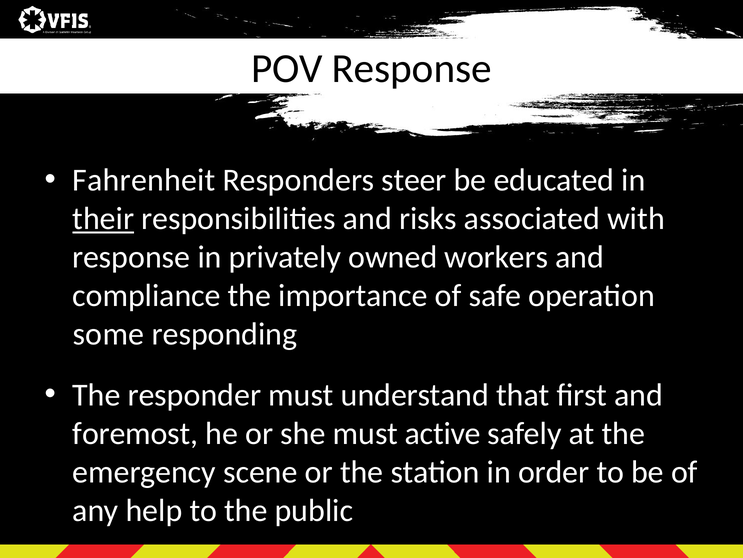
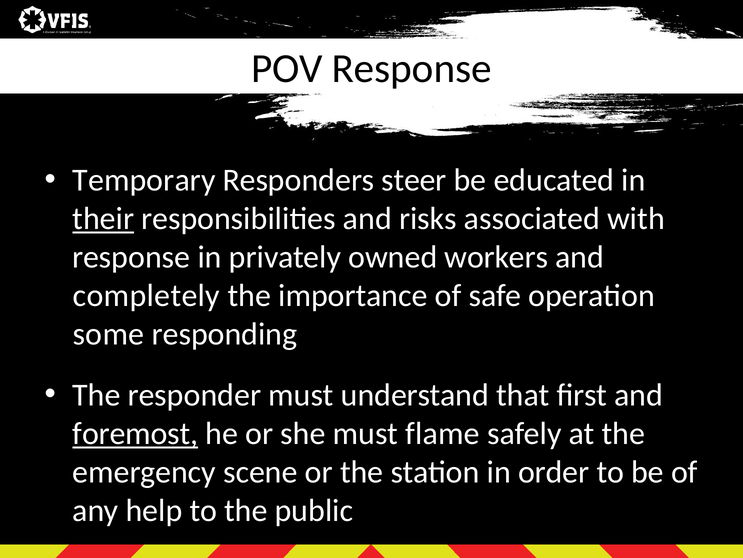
Fahrenheit: Fahrenheit -> Temporary (144, 180)
compliance: compliance -> completely (146, 295)
foremost underline: none -> present (135, 433)
active: active -> flame (442, 433)
